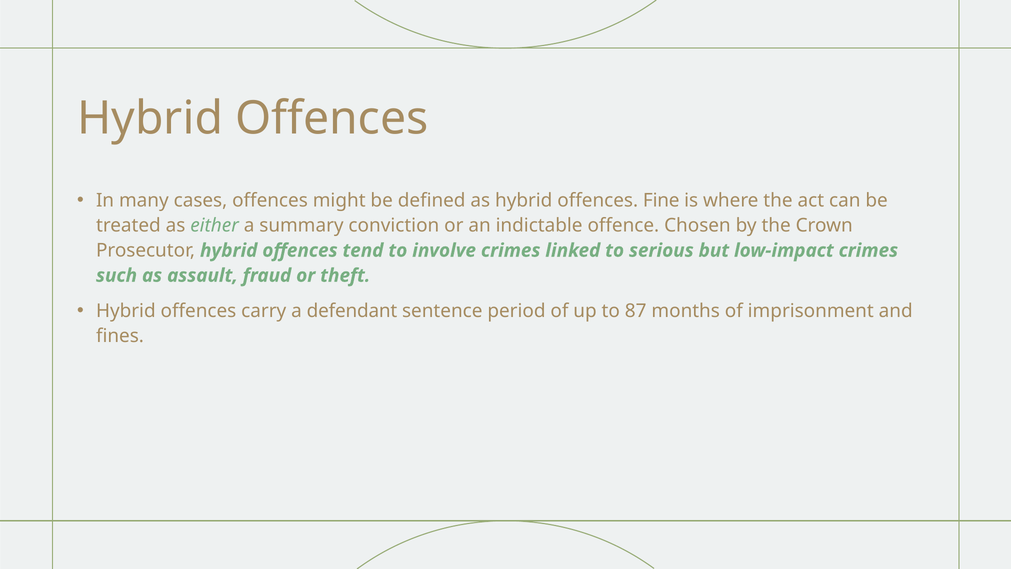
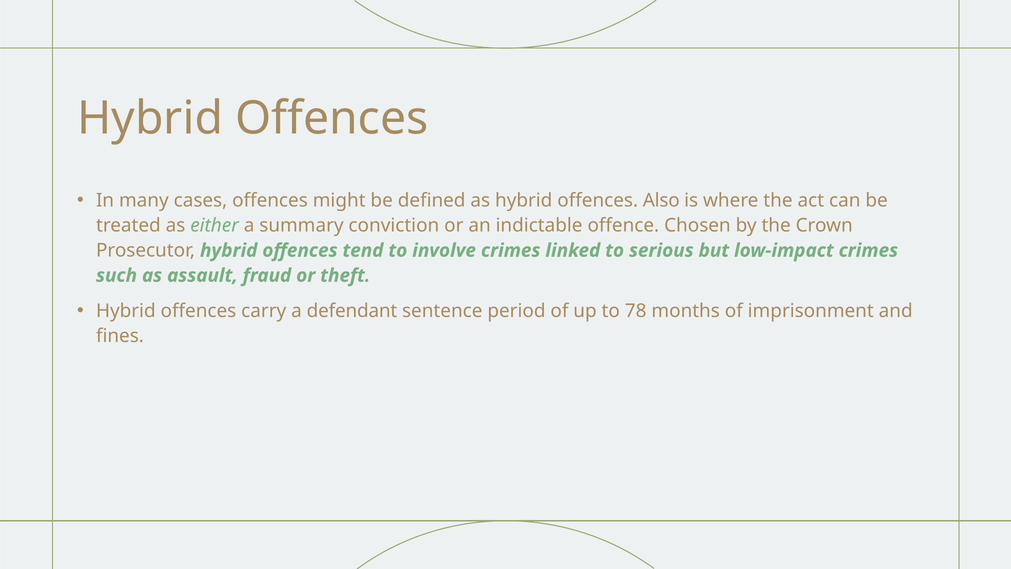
Fine: Fine -> Also (661, 200)
87: 87 -> 78 (636, 311)
